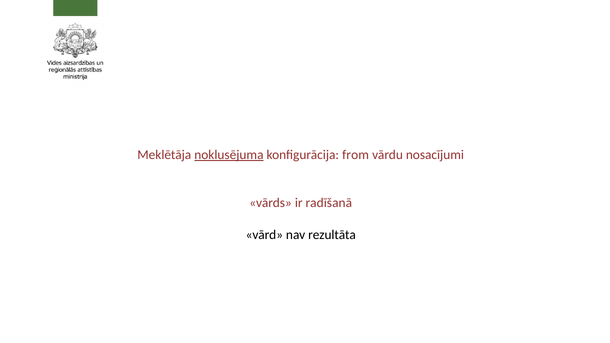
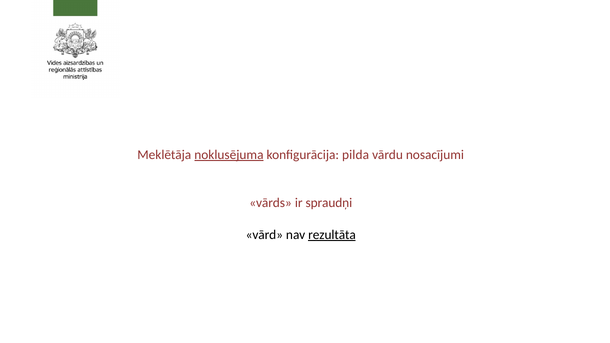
from: from -> pilda (356, 155)
radīšanā: radīšanā -> spraudņi (329, 203)
rezultāta underline: none -> present (332, 235)
